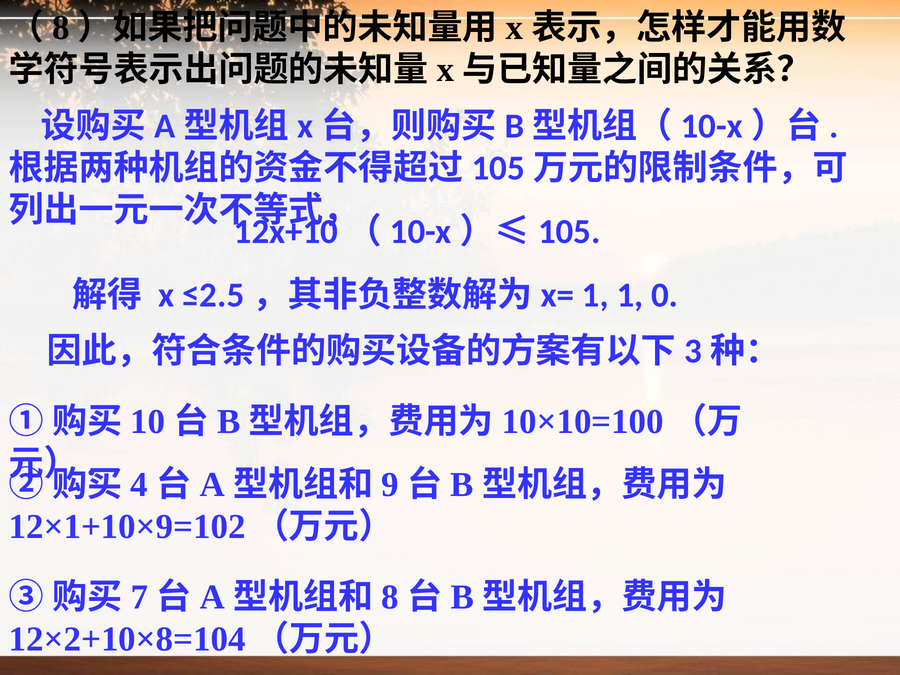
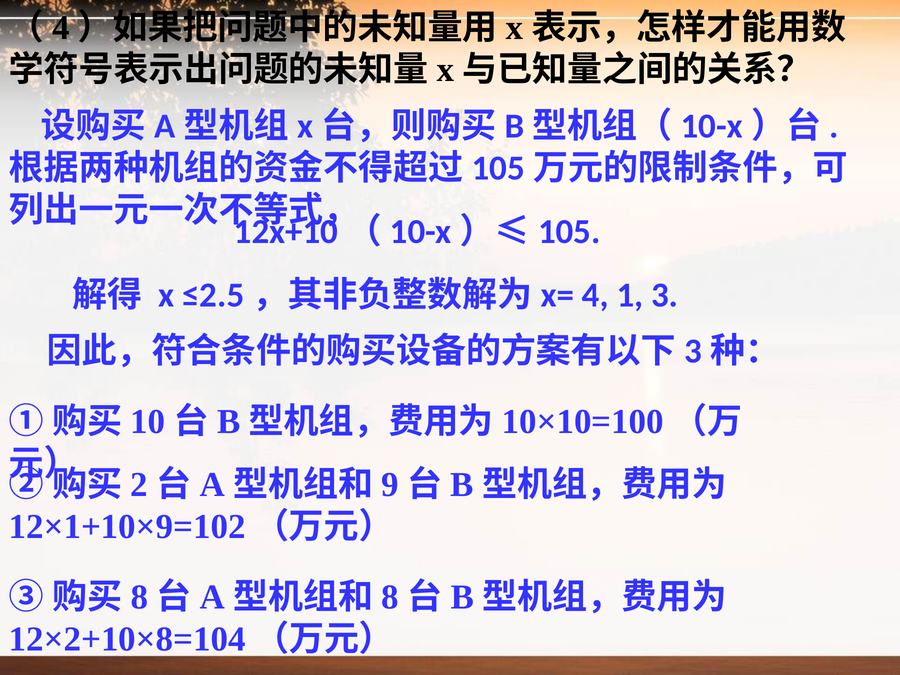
8: 8 -> 4 (61, 28)
1: 1 -> 4 (595, 295)
0: 0 -> 3 (665, 295)
4: 4 -> 2 (139, 485)
7: 7 -> 8 (139, 597)
